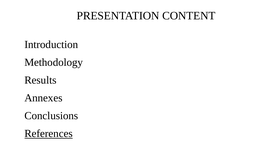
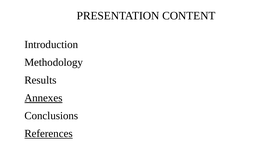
Annexes underline: none -> present (43, 98)
